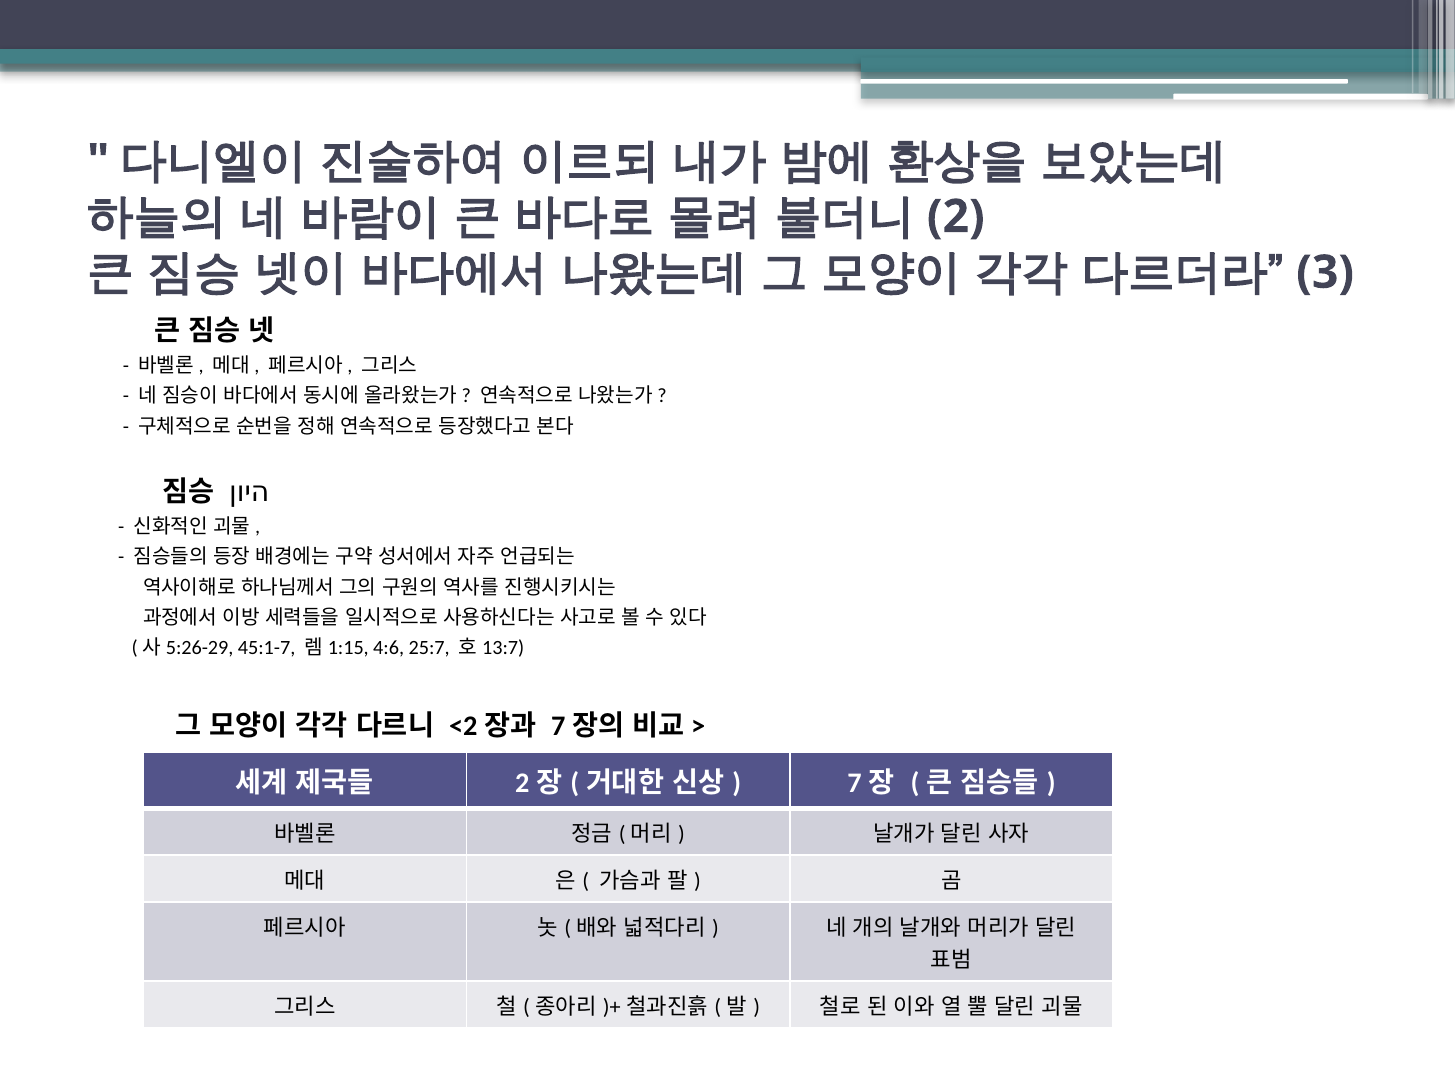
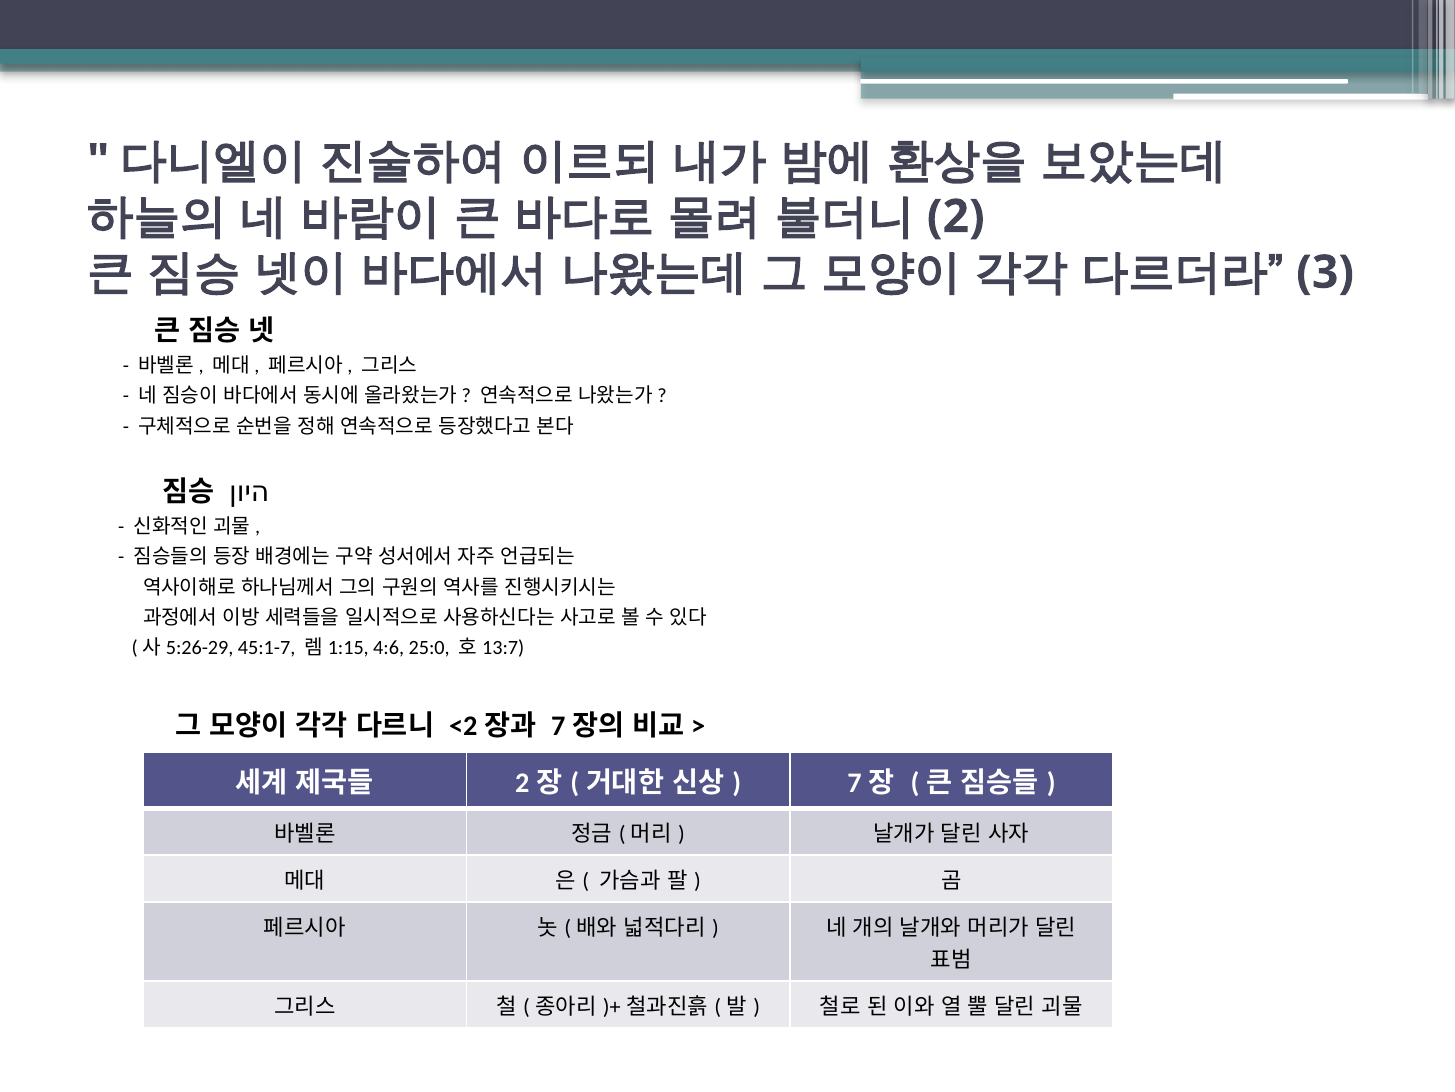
25:7: 25:7 -> 25:0 (429, 647)
